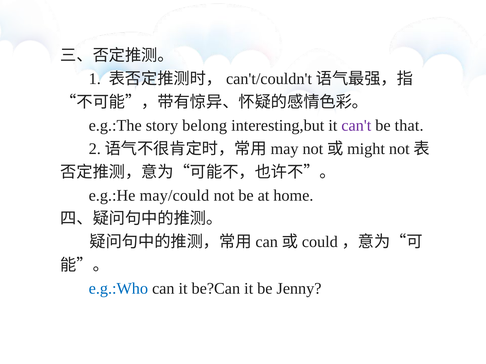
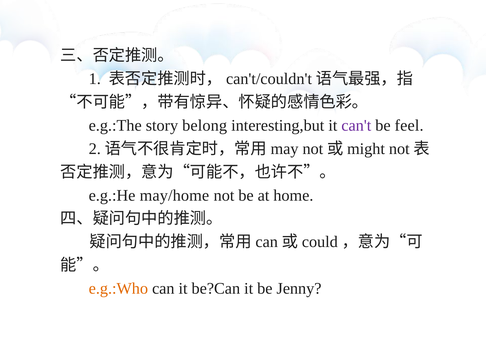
that: that -> feel (409, 126)
may/could: may/could -> may/home (174, 196)
e.g.:Who colour: blue -> orange (118, 289)
